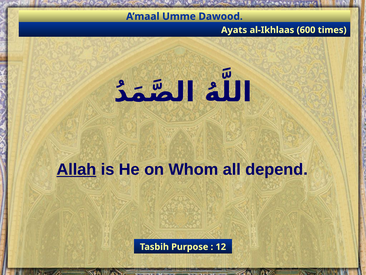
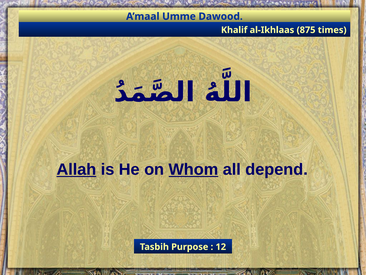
Ayats: Ayats -> Khalif (234, 30)
600: 600 -> 875 (306, 30)
Whom underline: none -> present (193, 169)
